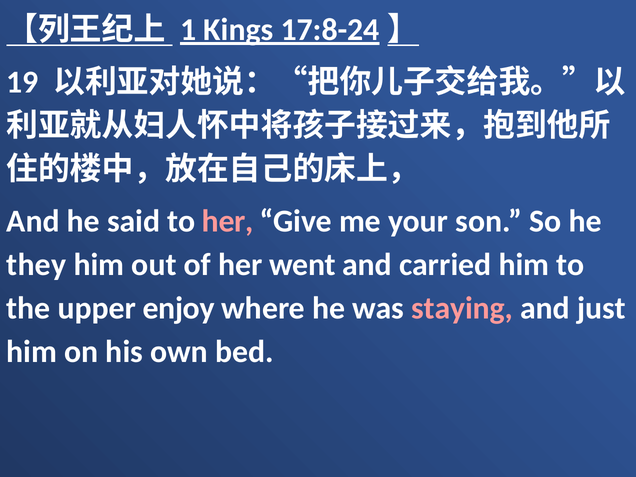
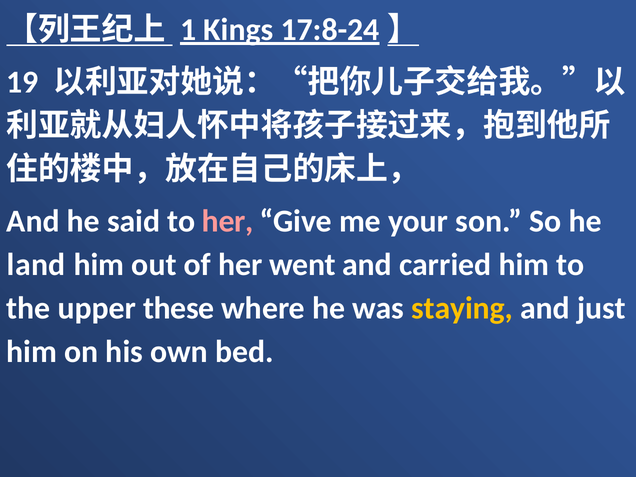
they: they -> land (36, 265)
enjoy: enjoy -> these (179, 308)
staying colour: pink -> yellow (462, 308)
